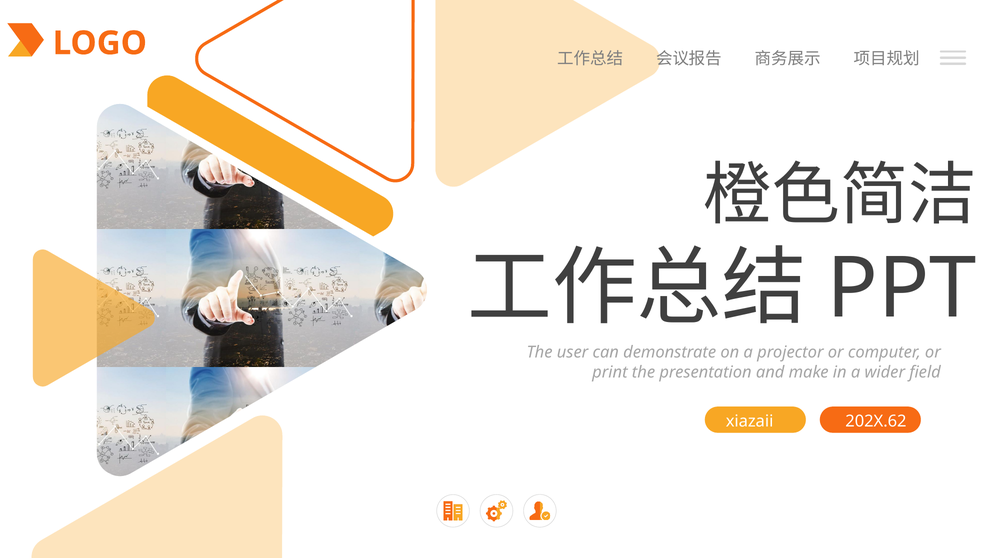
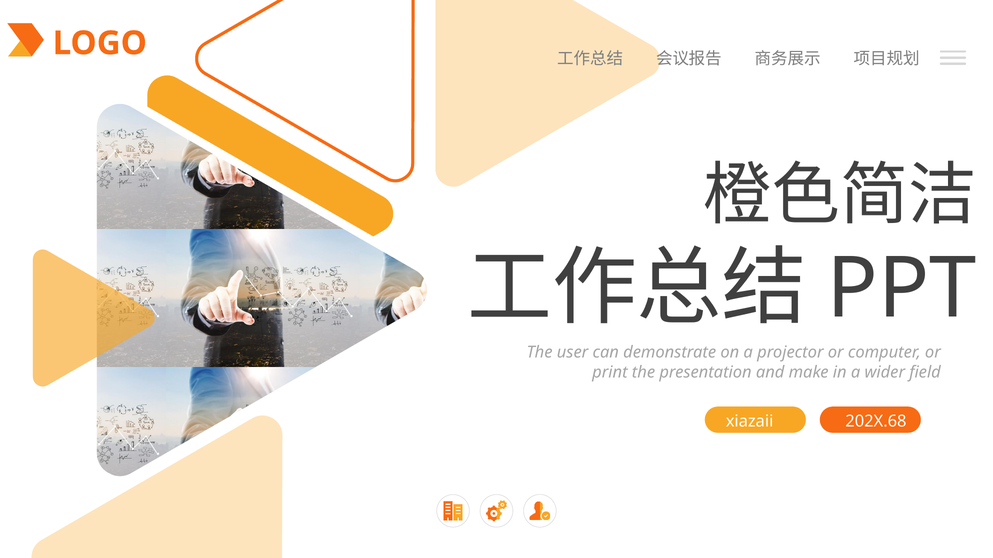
202X.62: 202X.62 -> 202X.68 (876, 422)
